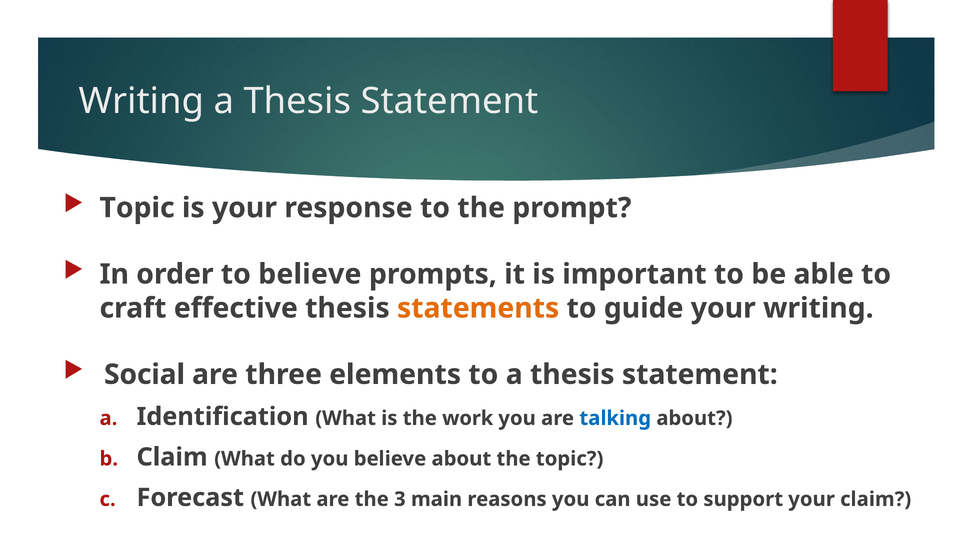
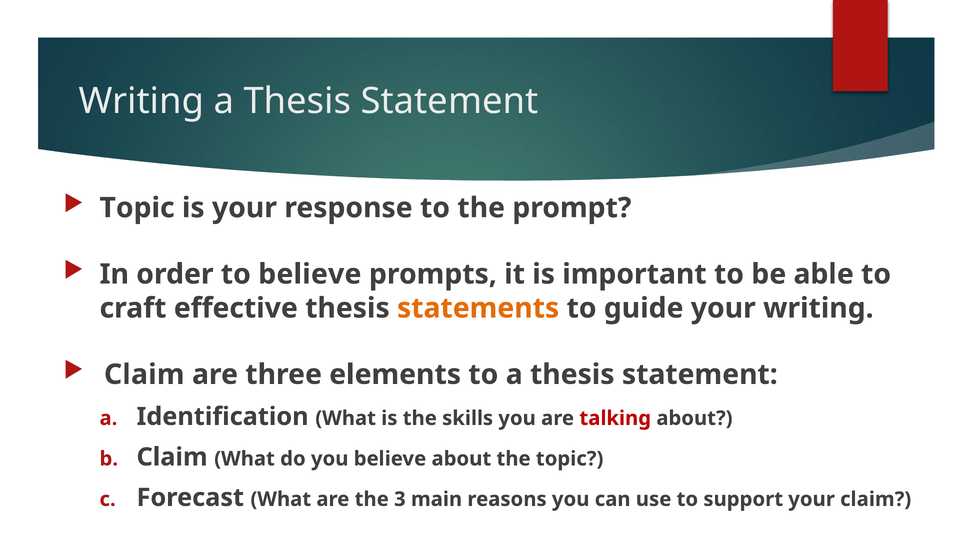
Social: Social -> Claim (144, 375)
work: work -> skills (468, 419)
talking colour: blue -> red (615, 419)
